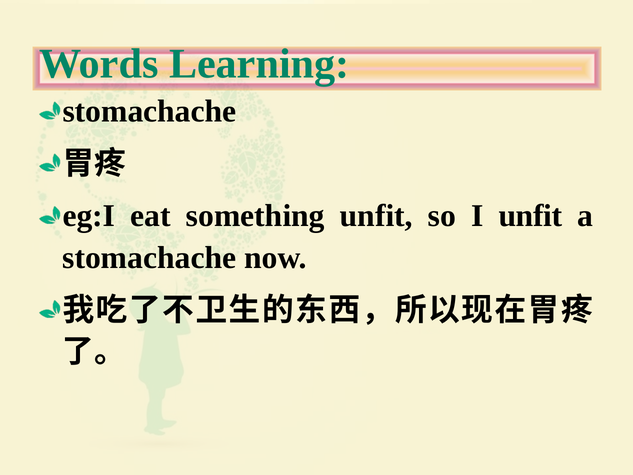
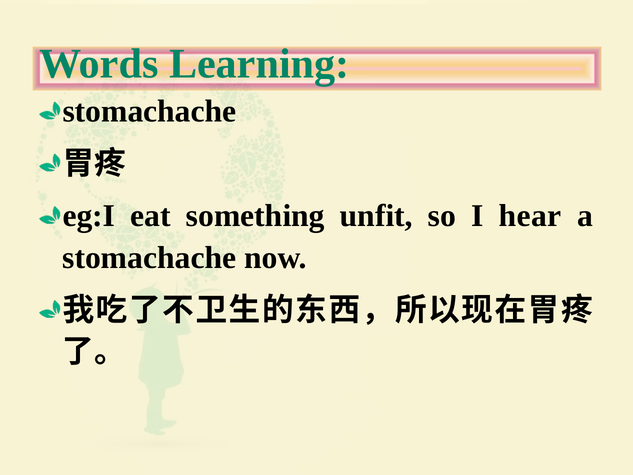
I unfit: unfit -> hear (530, 216)
